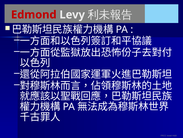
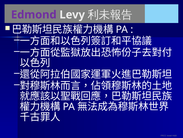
Edmond colour: red -> purple (34, 15)
